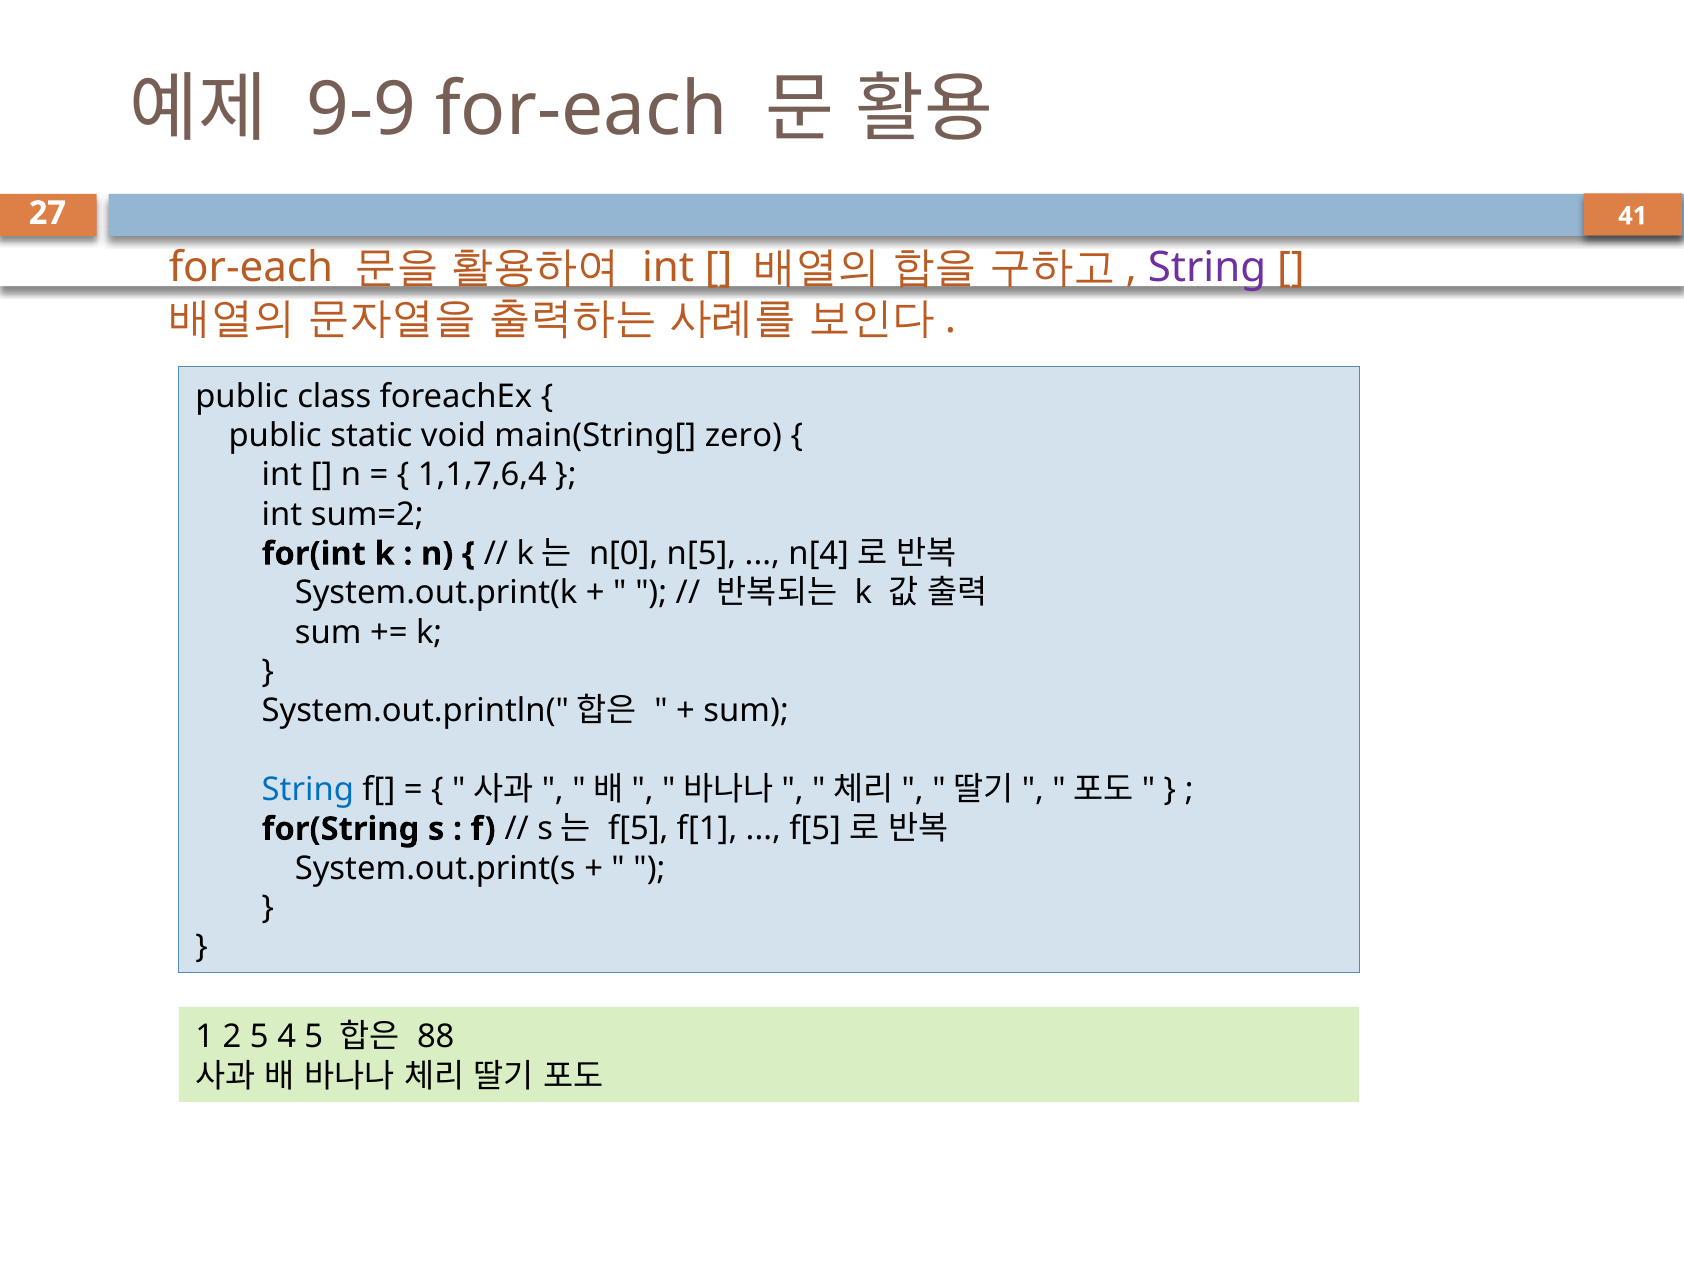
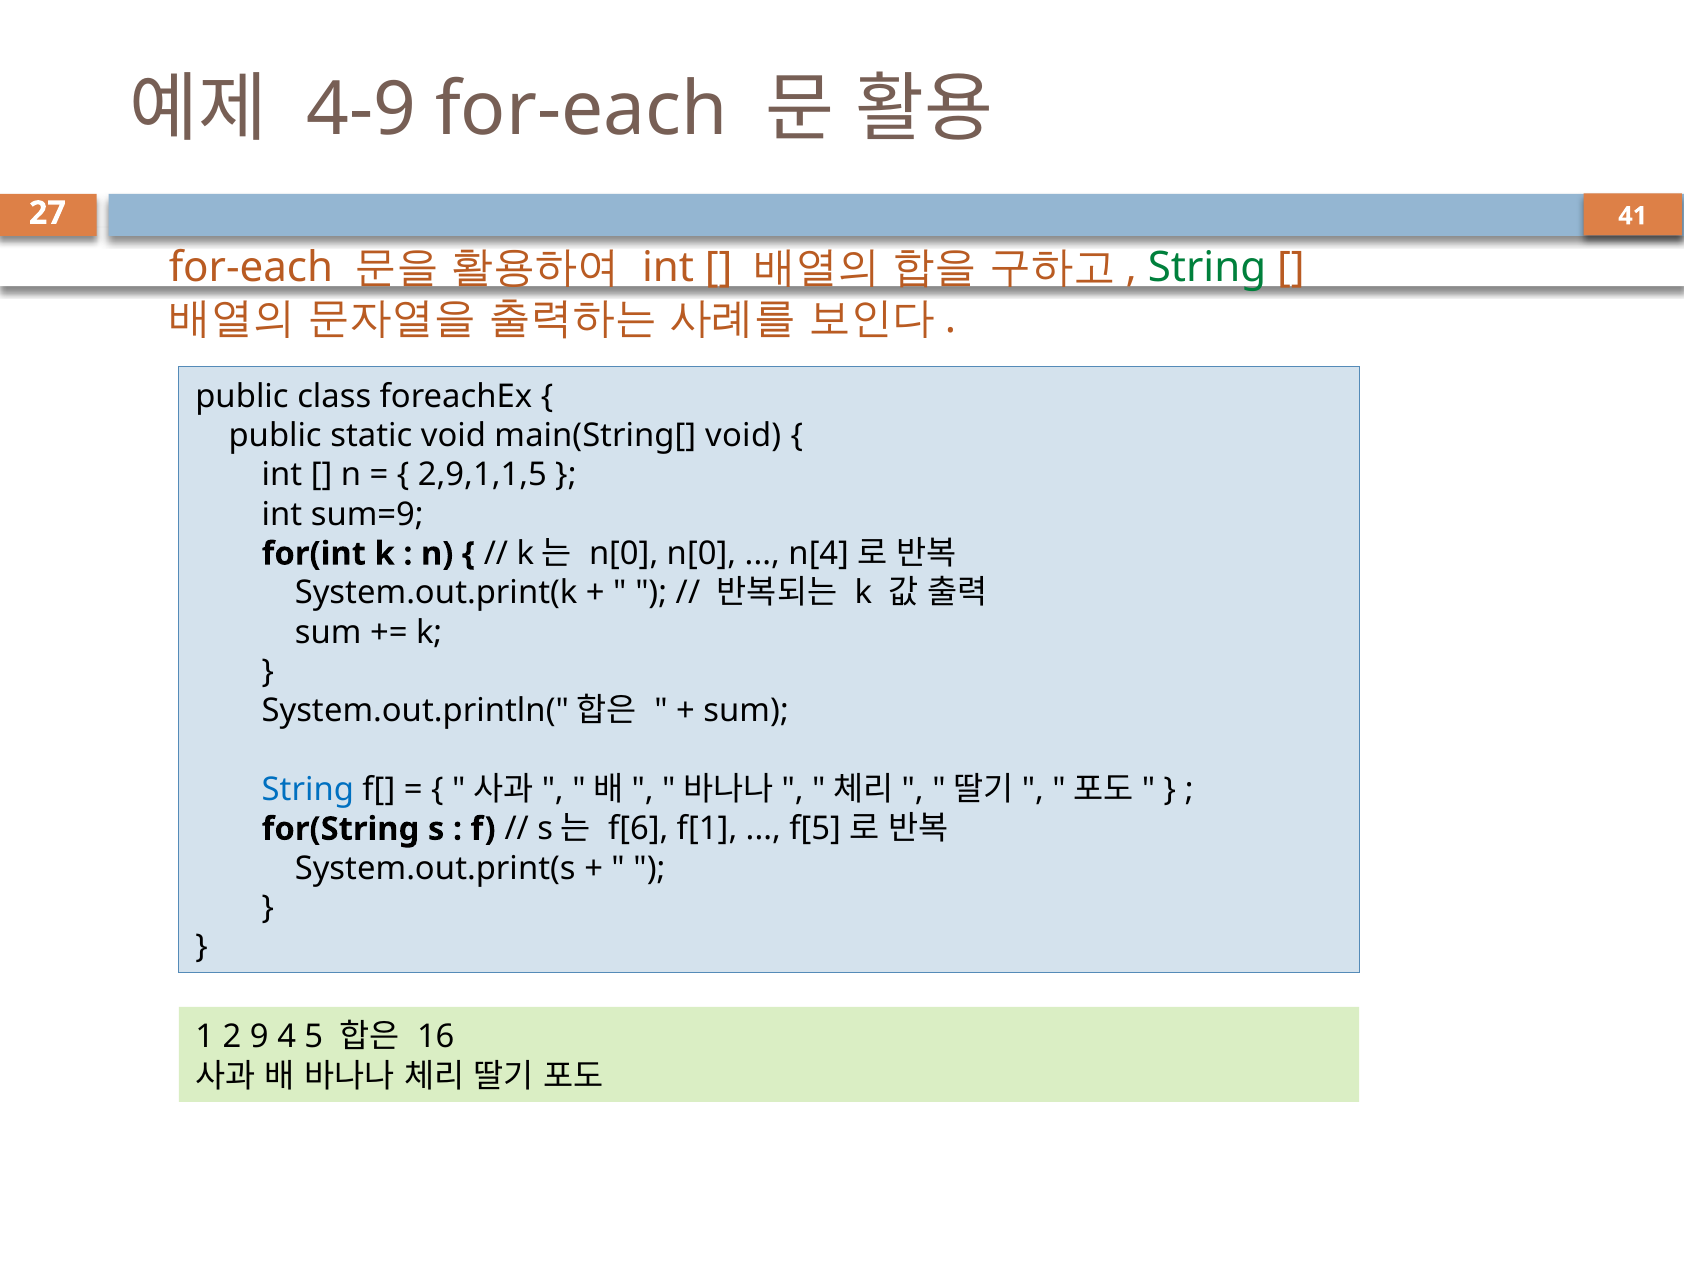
9-9: 9-9 -> 4-9 (361, 110)
String colour: purple -> green (1207, 268)
main(String[ zero: zero -> void (743, 436)
1,1,7,6,4: 1,1,7,6,4 -> 2,9,1,1,5 (482, 475)
sum=2: sum=2 -> sum=9 (367, 514)
n[0 n[5: n[5 -> n[0 (701, 554)
f[5: f[5 -> f[6 (638, 829)
2 5: 5 -> 9 (259, 1037)
88: 88 -> 16 (436, 1037)
